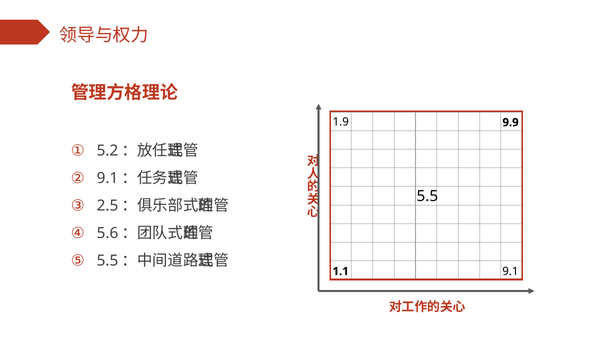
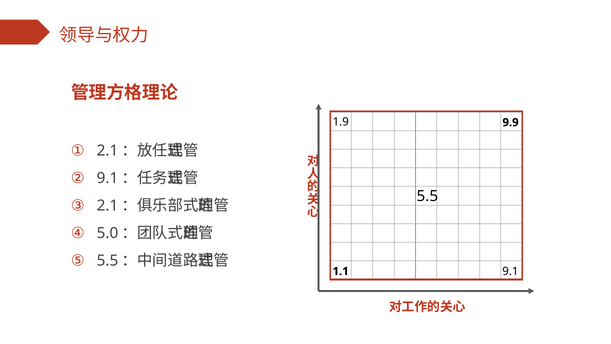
5.2: 5.2 -> 2.1 (108, 150)
2.5: 2.5 -> 2.1 (108, 205)
5.6: 5.6 -> 5.0 (108, 233)
